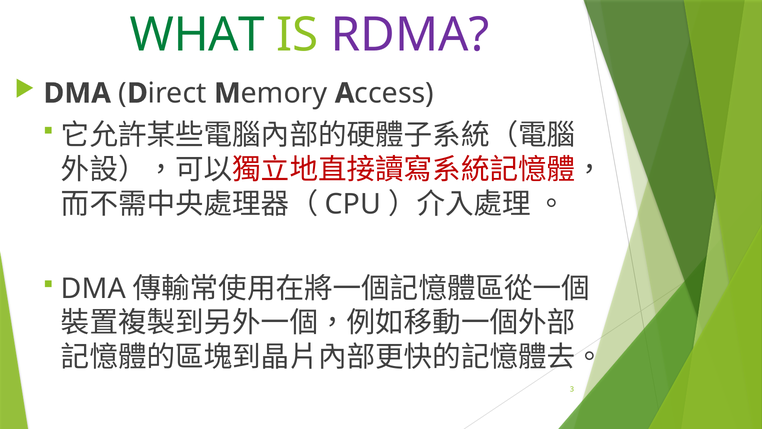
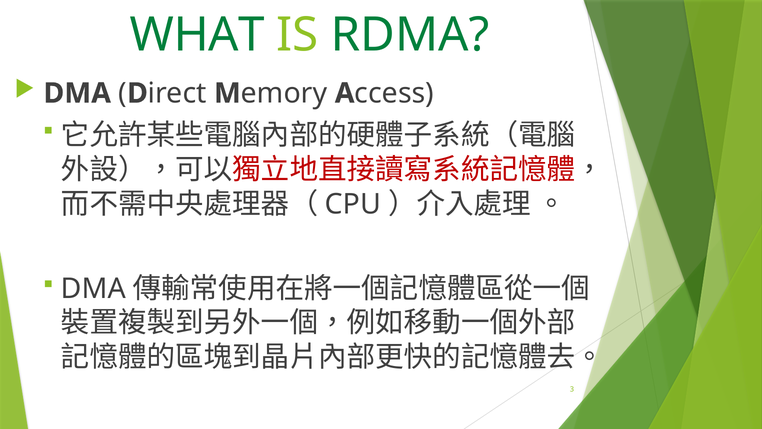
RDMA colour: purple -> green (410, 35)
